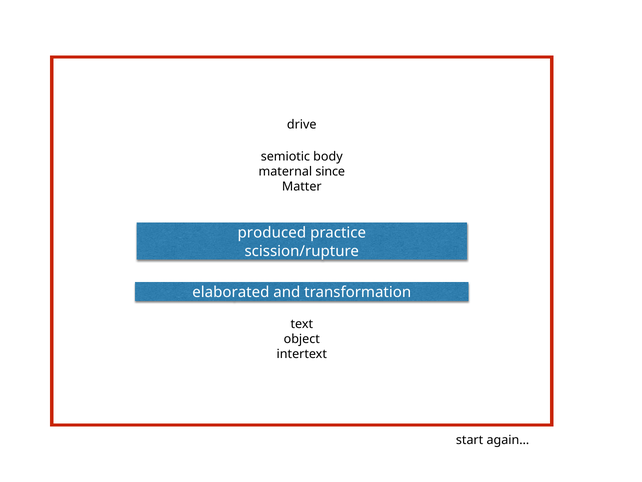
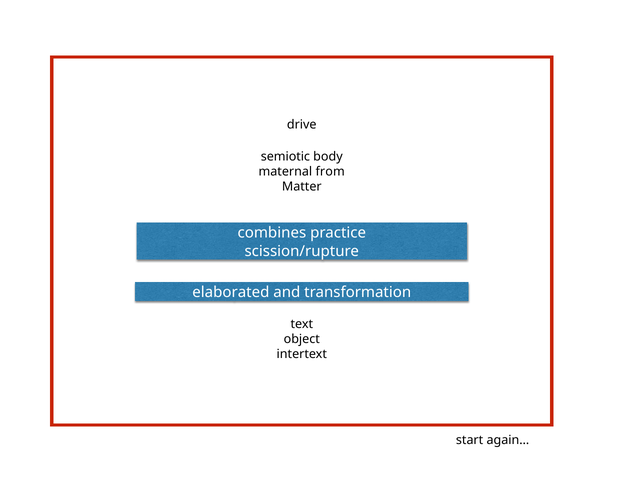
since: since -> from (330, 171)
produced: produced -> combines (272, 233)
